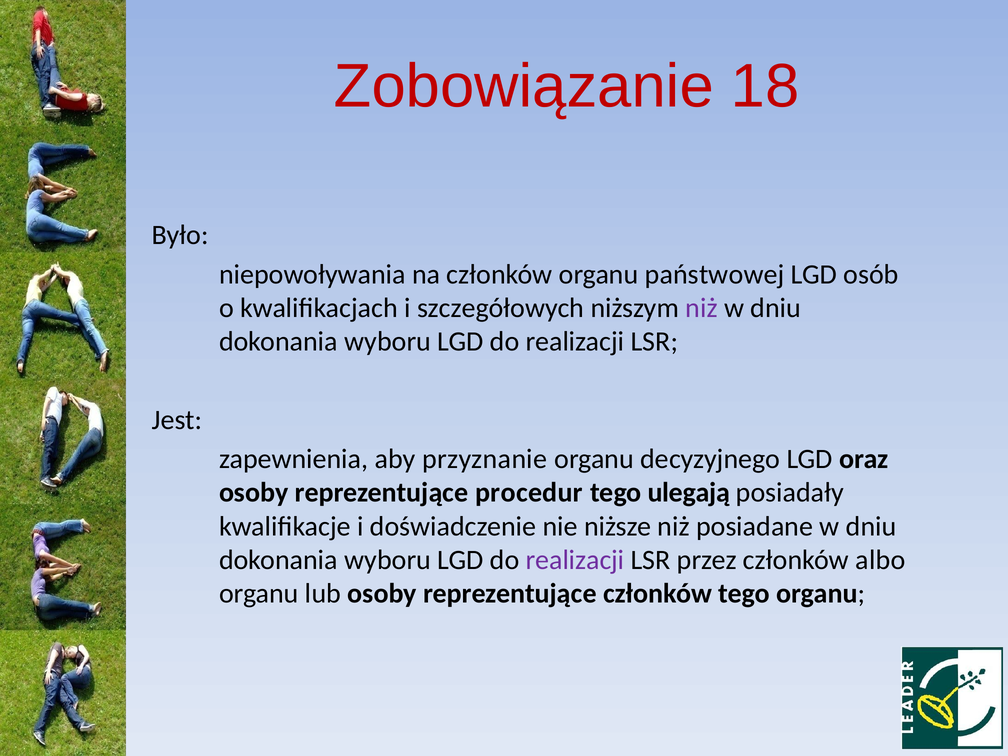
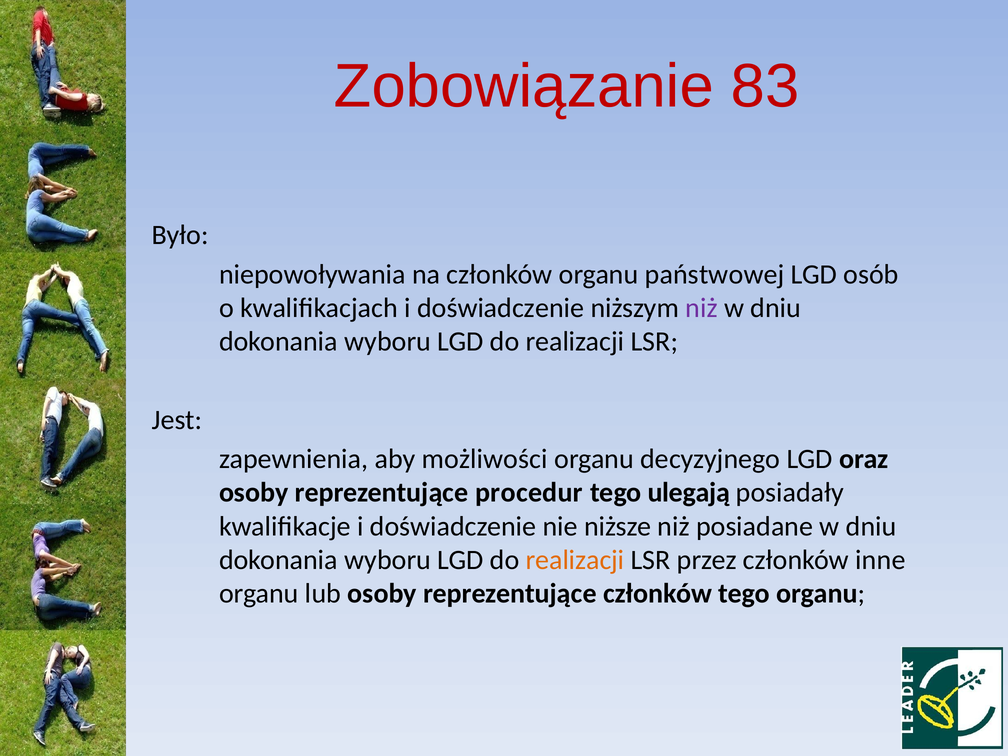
18: 18 -> 83 (765, 86)
kwalifikacjach i szczegółowych: szczegółowych -> doświadczenie (501, 308)
przyznanie: przyznanie -> możliwości (485, 459)
realizacji colour: purple -> orange (575, 560)
albo: albo -> inne (881, 560)
